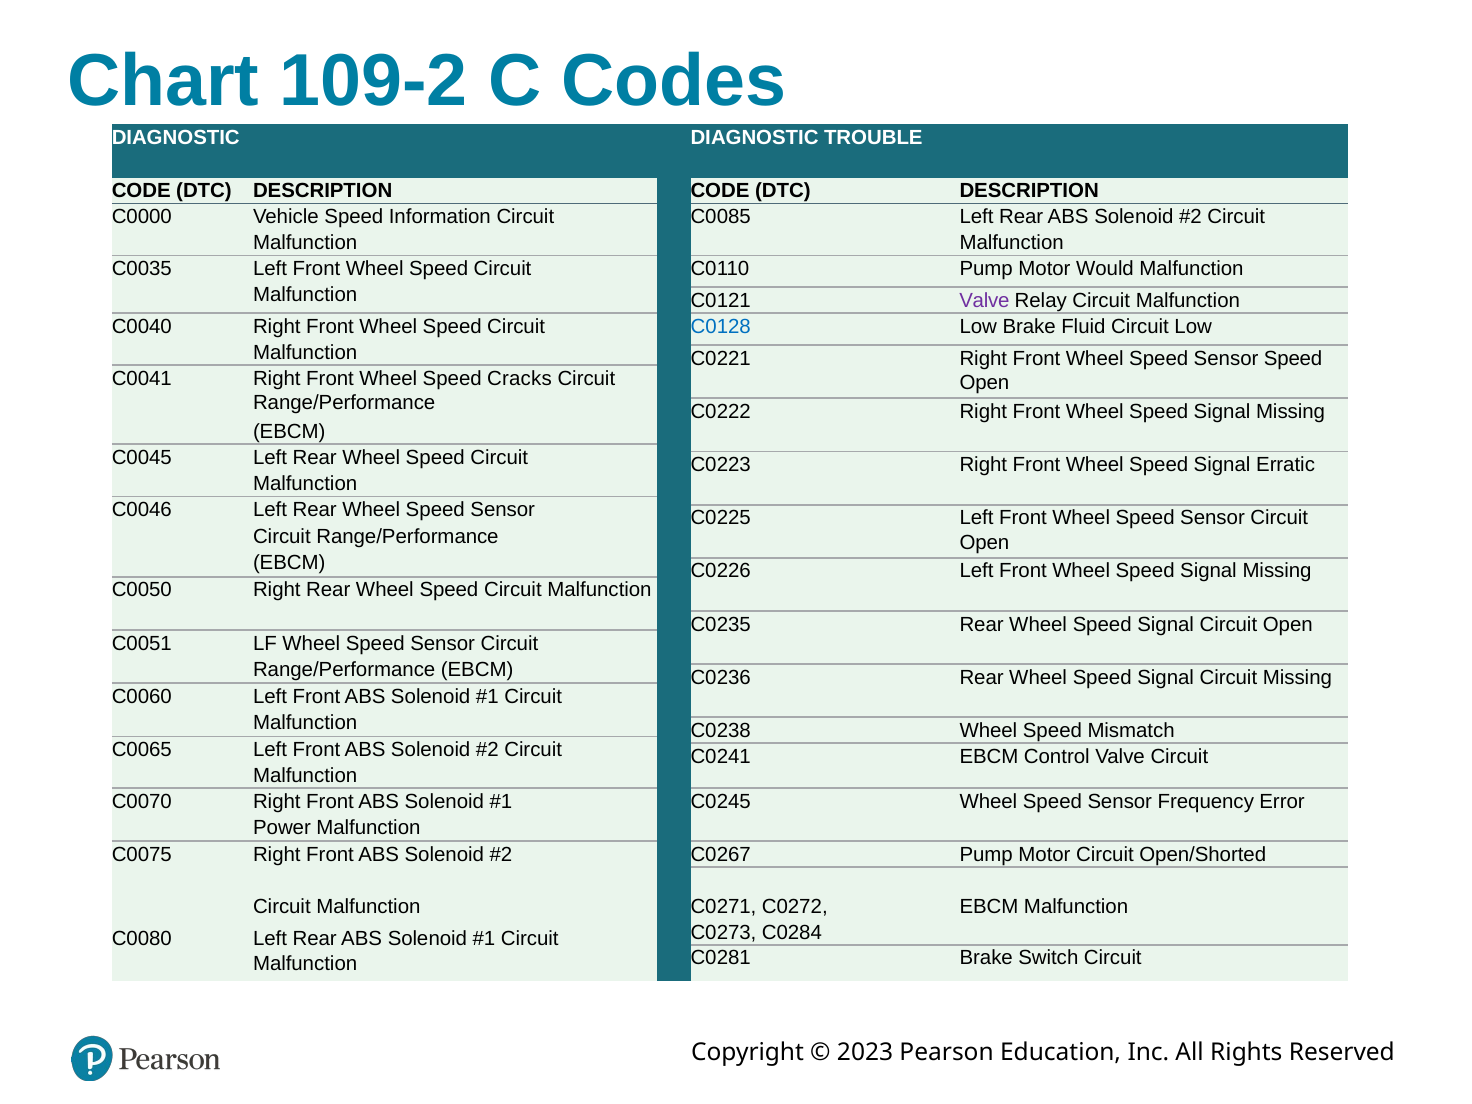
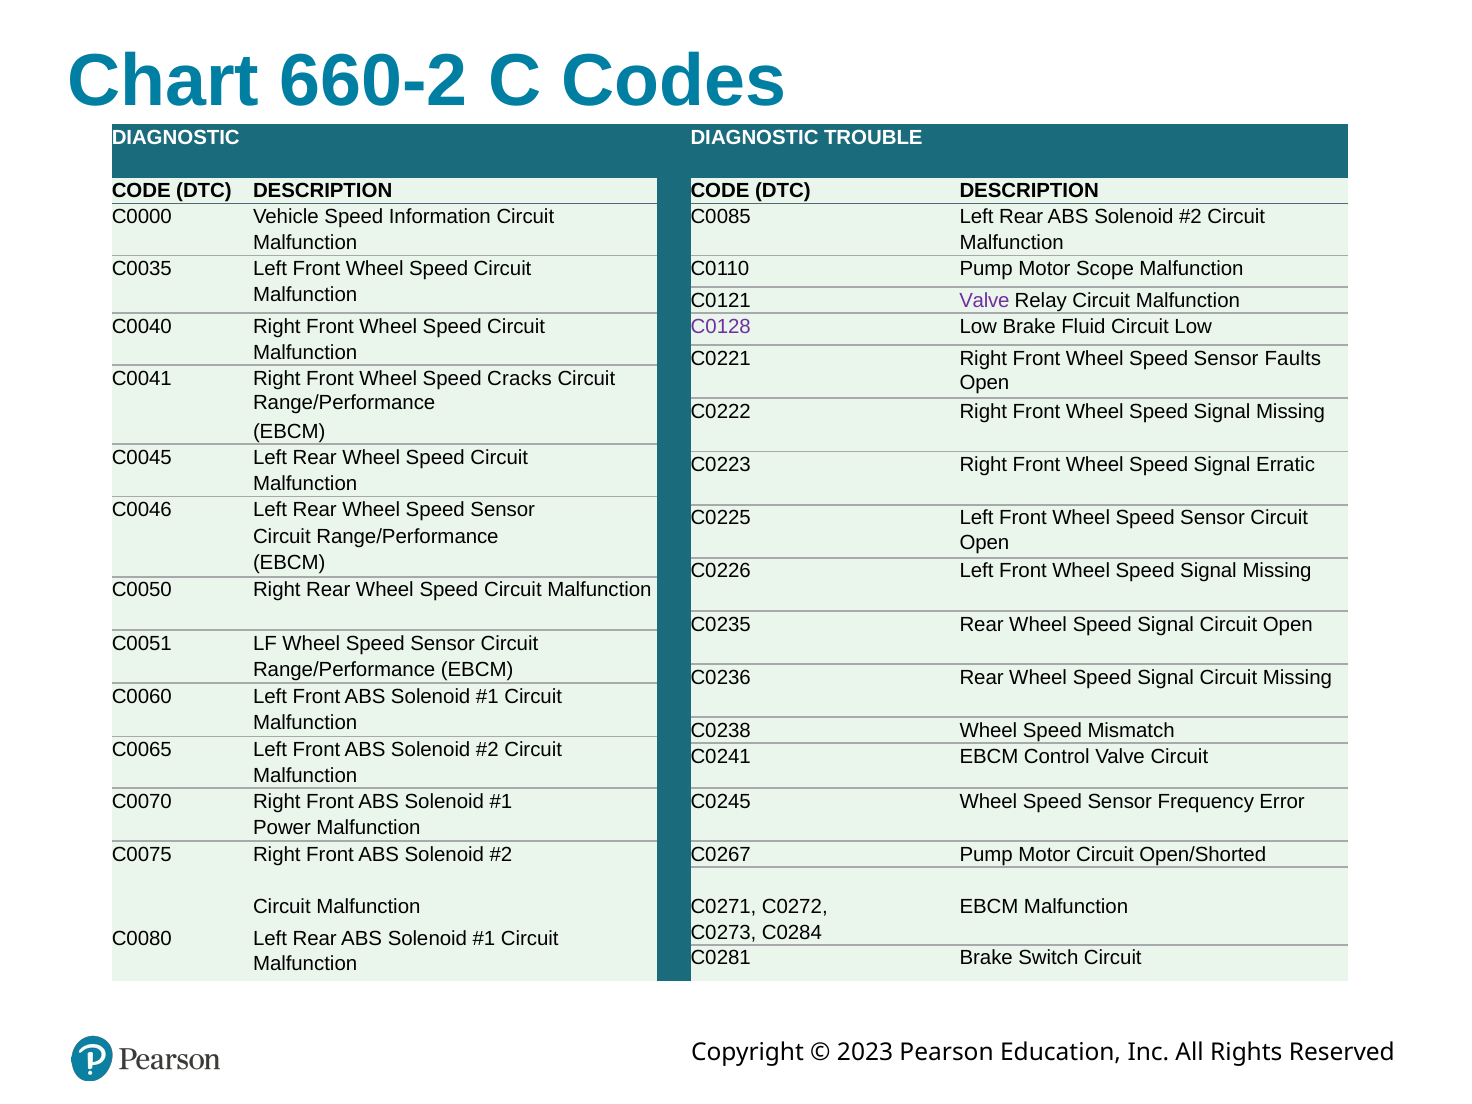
109-2: 109-2 -> 660-2 (374, 81)
Would: Would -> Scope (1105, 269)
C0128 colour: blue -> purple (721, 326)
Sensor Speed: Speed -> Faults (1293, 358)
